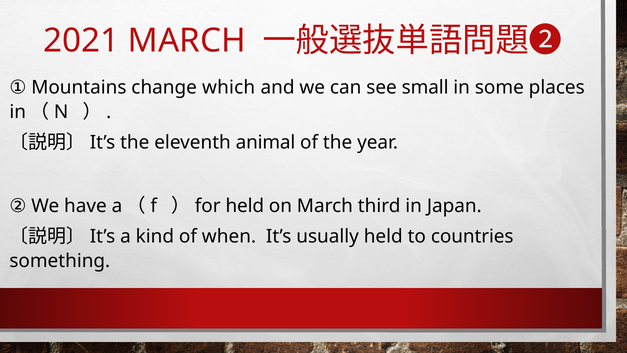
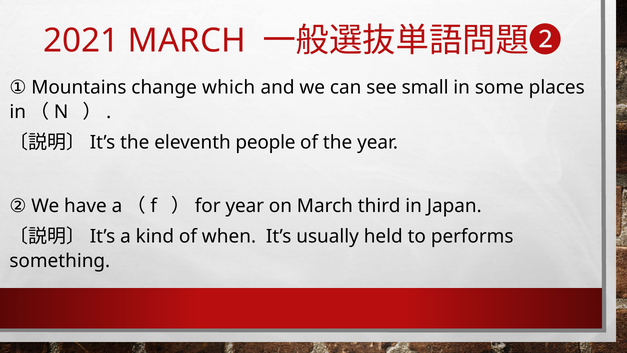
animal: animal -> people (266, 142)
held: held -> year (245, 206)
countries: countries -> performs (472, 236)
